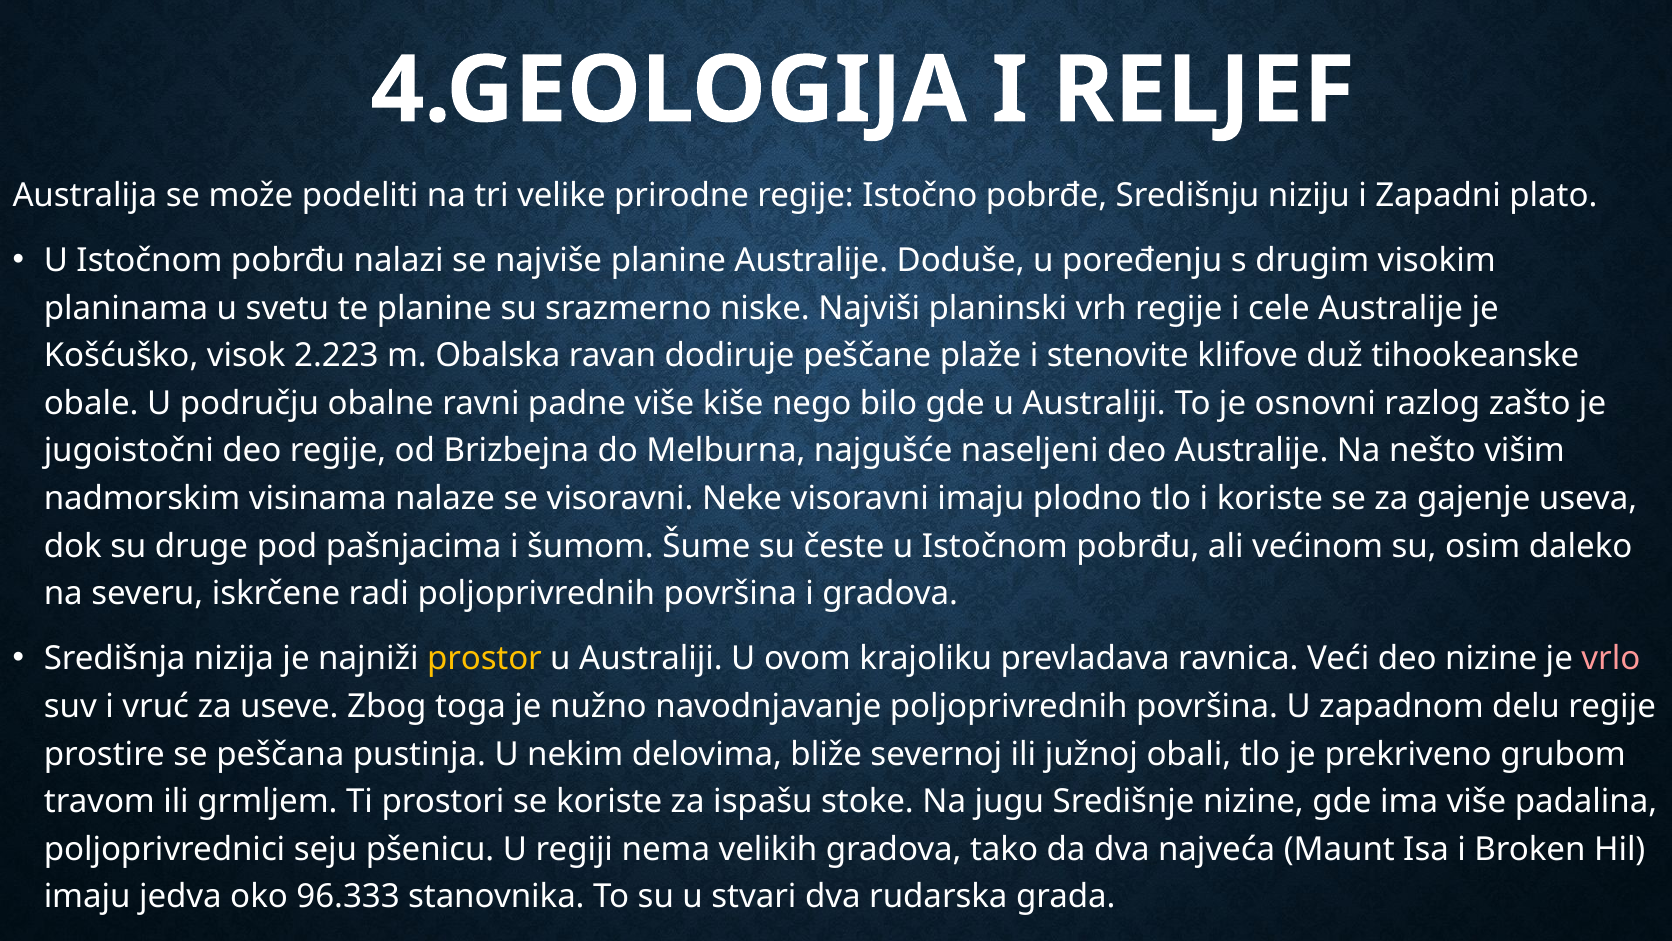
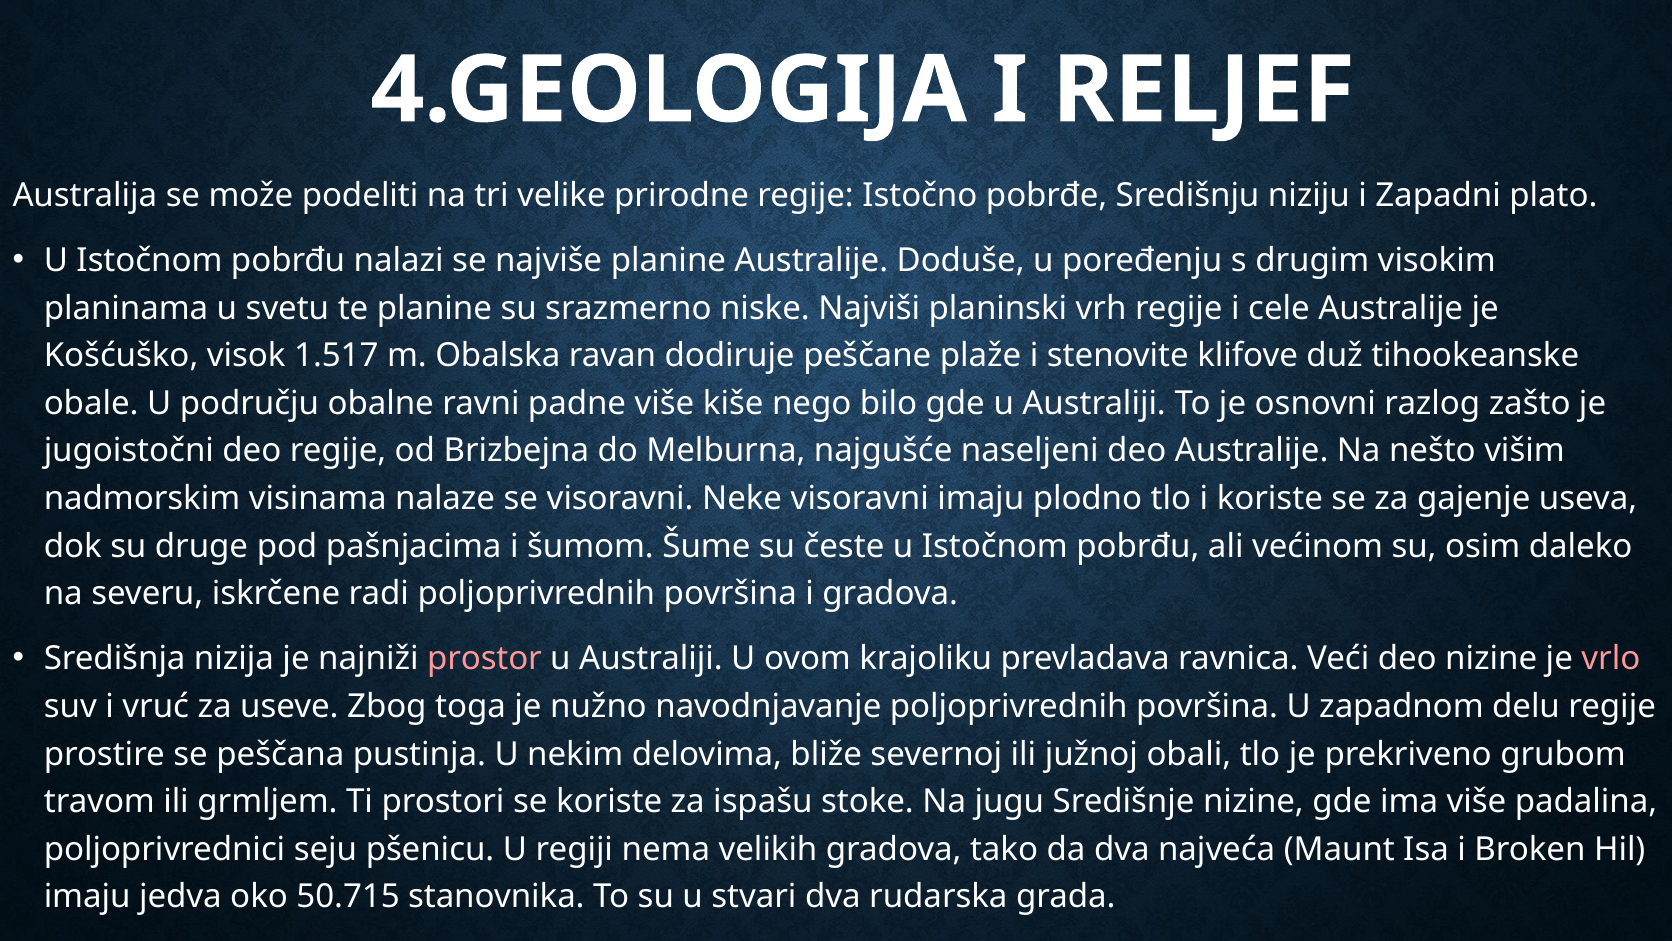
2.223: 2.223 -> 1.517 (336, 356)
prostor colour: yellow -> pink (484, 659)
96.333: 96.333 -> 50.715 (348, 897)
